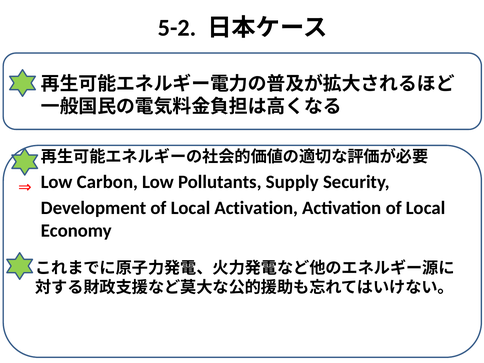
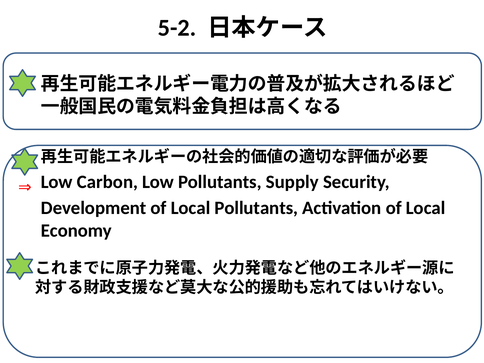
Local Activation: Activation -> Pollutants (256, 208)
